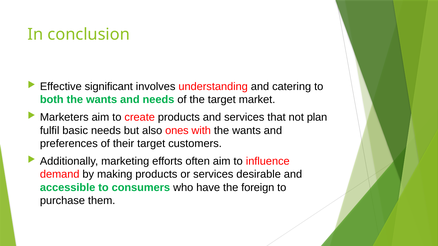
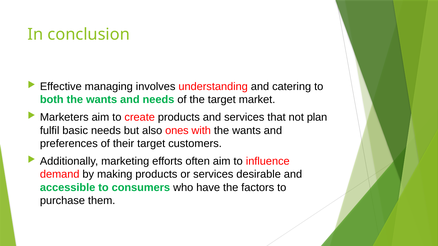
significant: significant -> managing (109, 87)
foreign: foreign -> factors (258, 188)
